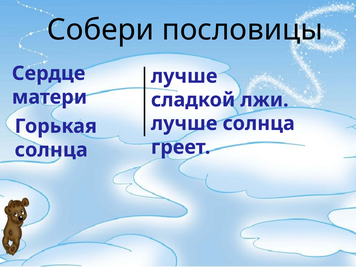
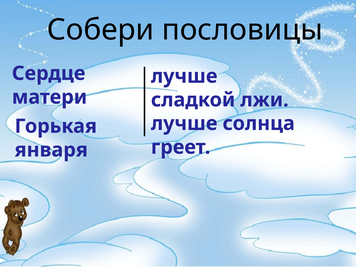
солнца: солнца -> января (51, 150)
